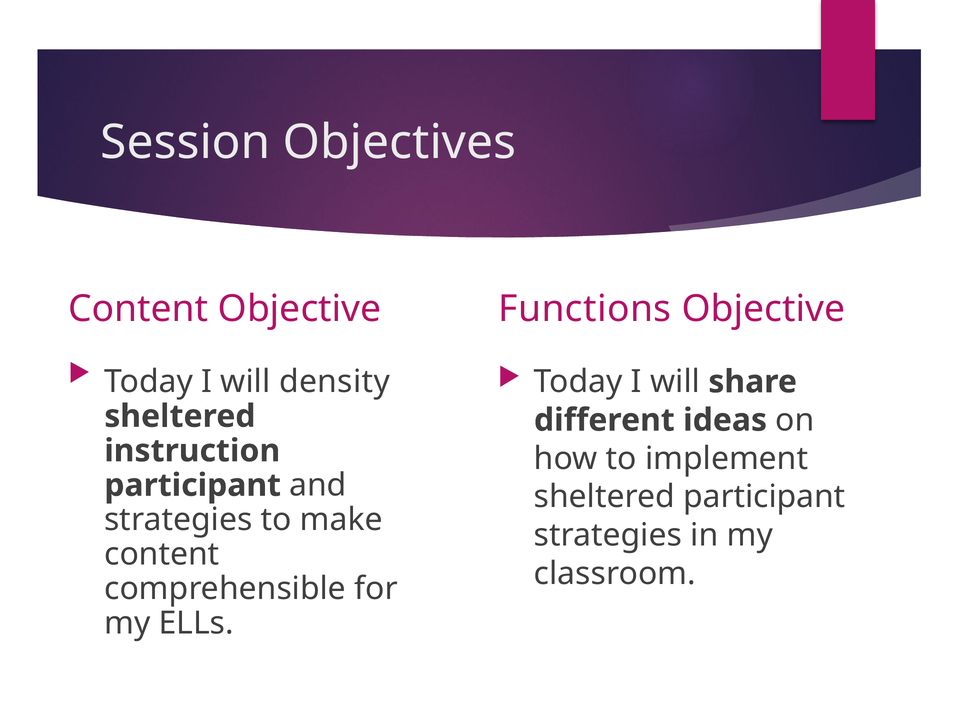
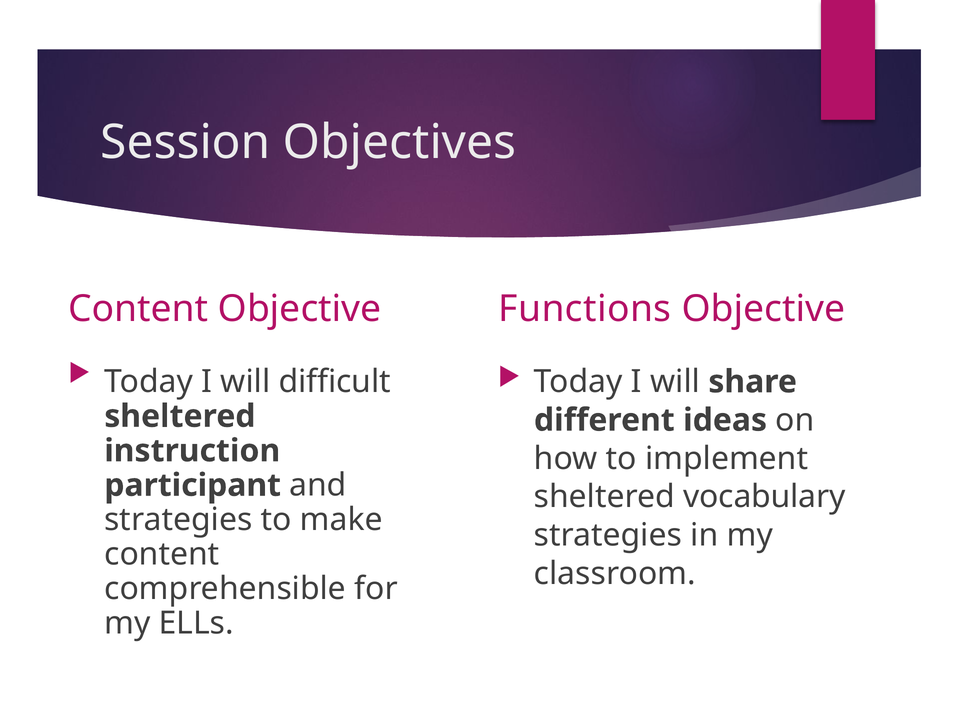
density: density -> difficult (335, 382)
sheltered participant: participant -> vocabulary (764, 497)
